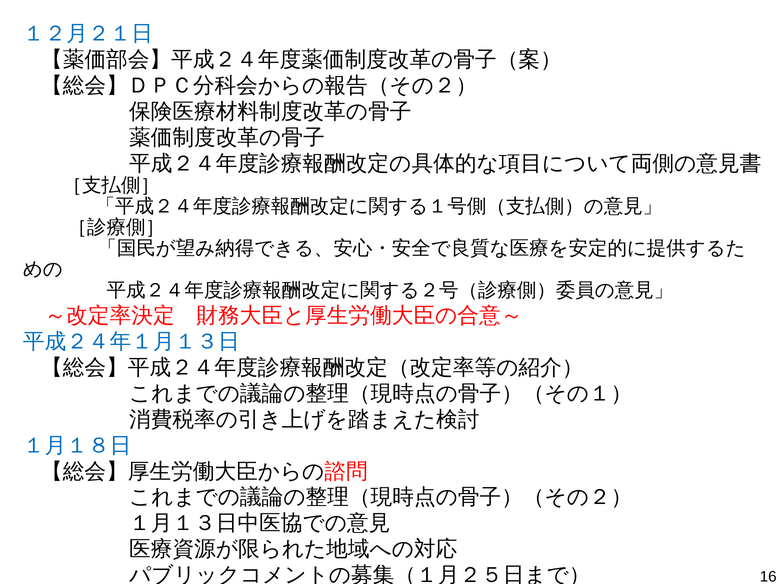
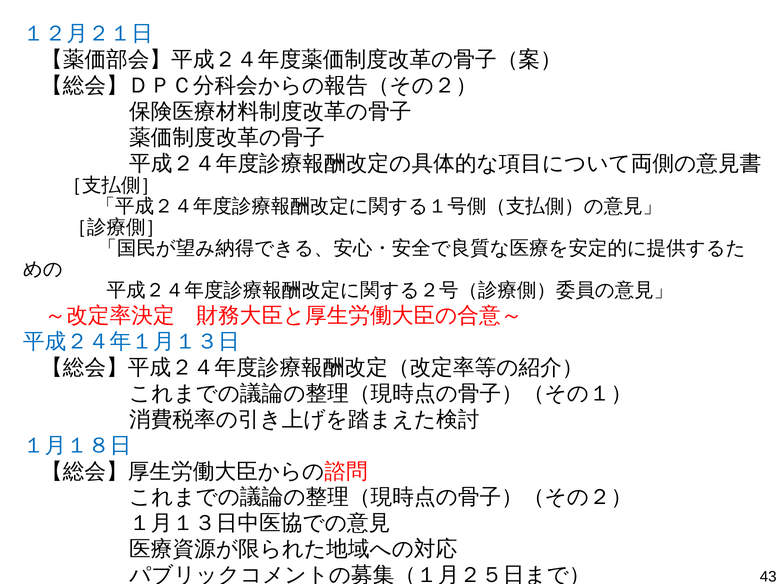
16: 16 -> 43 (768, 577)
